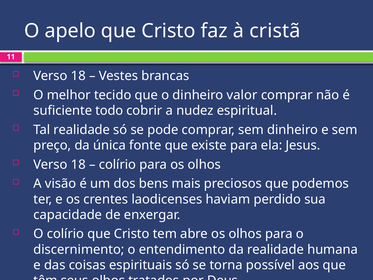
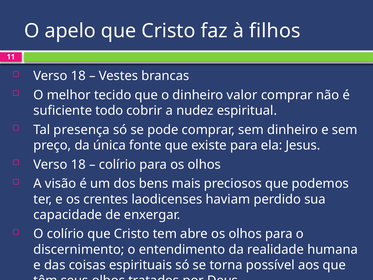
cristã: cristã -> filhos (275, 31)
Tal realidade: realidade -> presença (82, 130)
